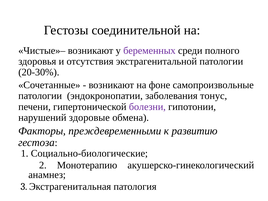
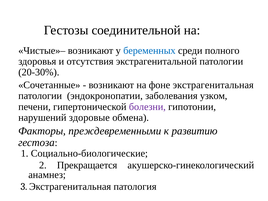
беременных colour: purple -> blue (149, 51)
фоне самопроизвольные: самопроизвольные -> экстрагенитальная (213, 85)
тонус: тонус -> узком (214, 96)
Монотерапию: Монотерапию -> Прекращается (87, 165)
